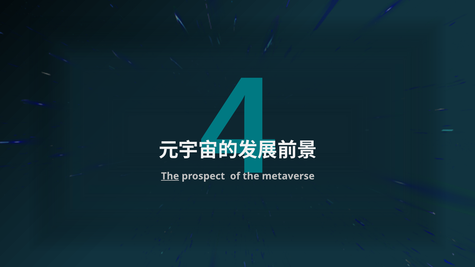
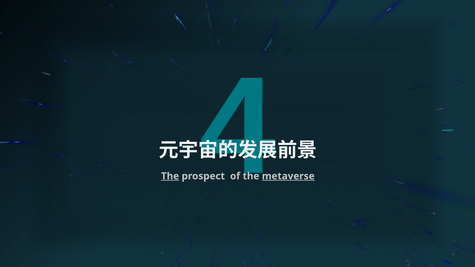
metaverse underline: none -> present (288, 176)
